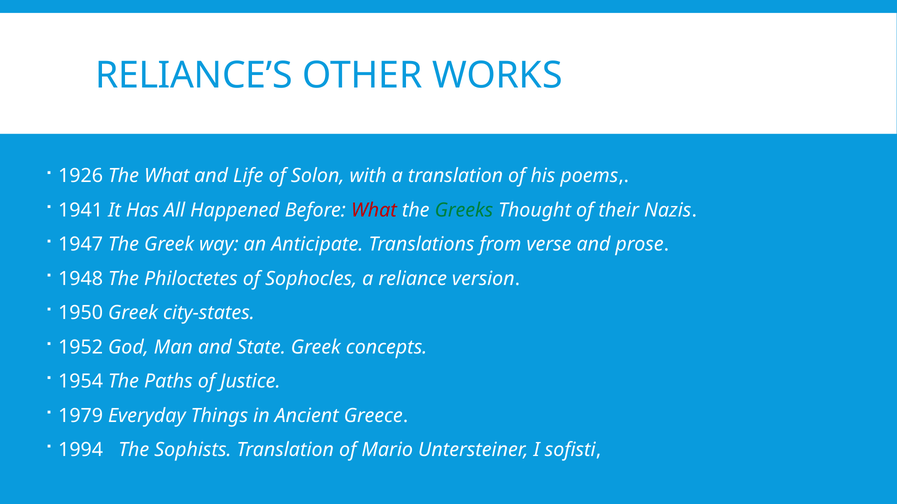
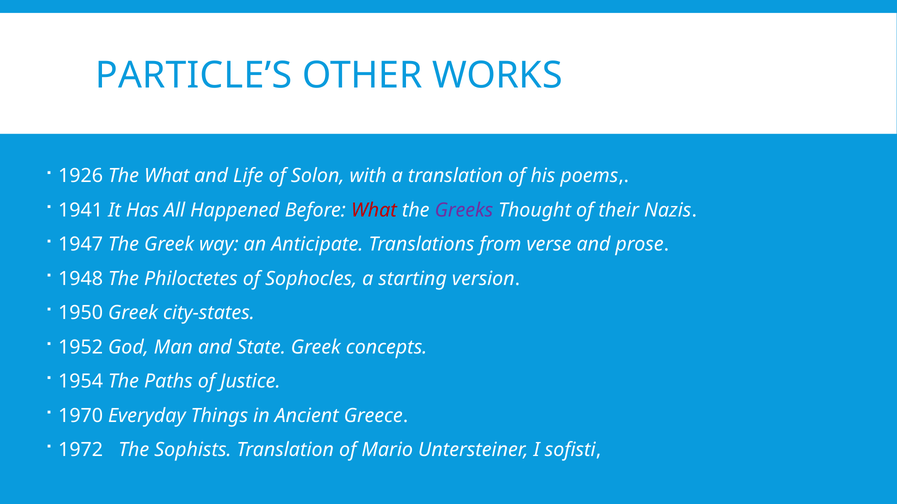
RELIANCE’S: RELIANCE’S -> PARTICLE’S (194, 75)
Greeks colour: green -> purple (464, 210)
reliance: reliance -> starting (413, 279)
1979: 1979 -> 1970 (81, 416)
1994: 1994 -> 1972 (81, 450)
